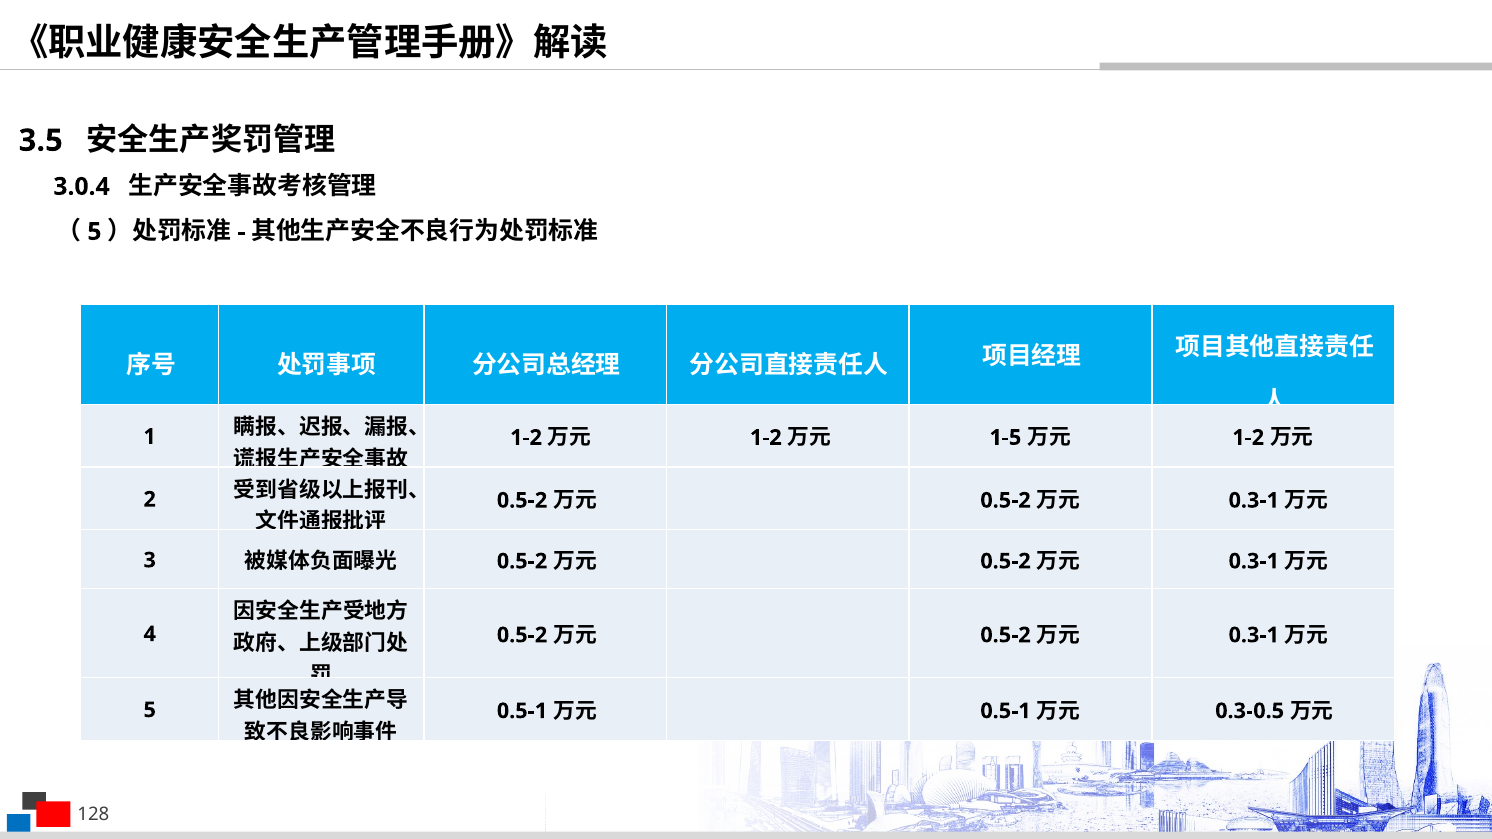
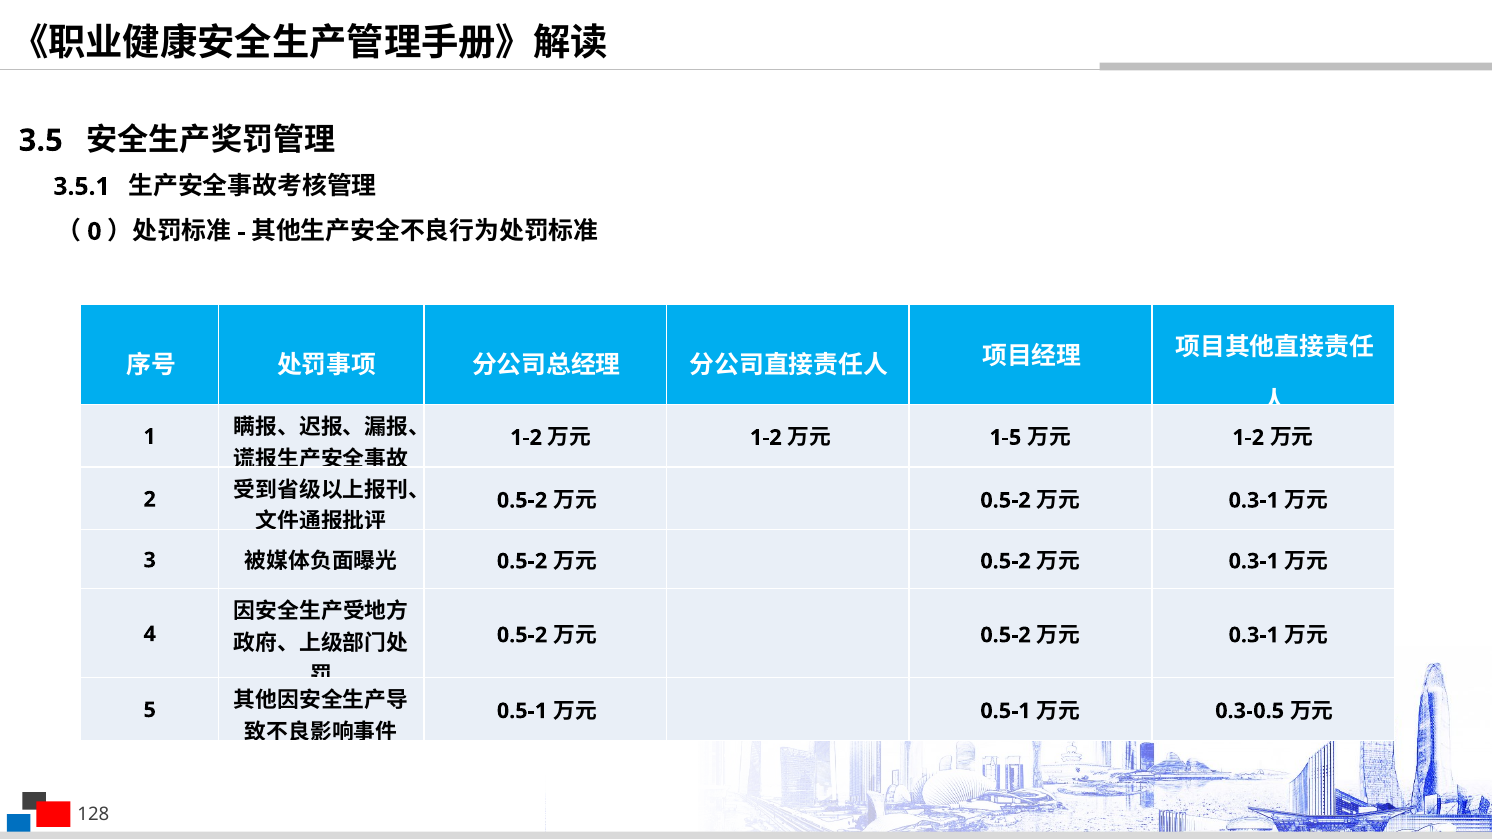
3.0.4: 3.0.4 -> 3.5.1 (82, 187)
5: 5 -> 0 (94, 232)
